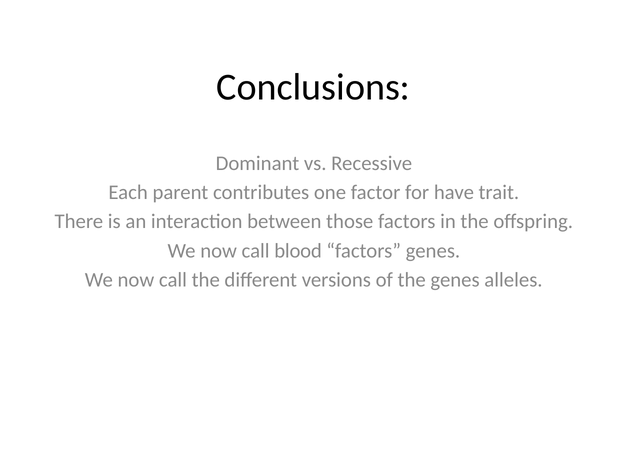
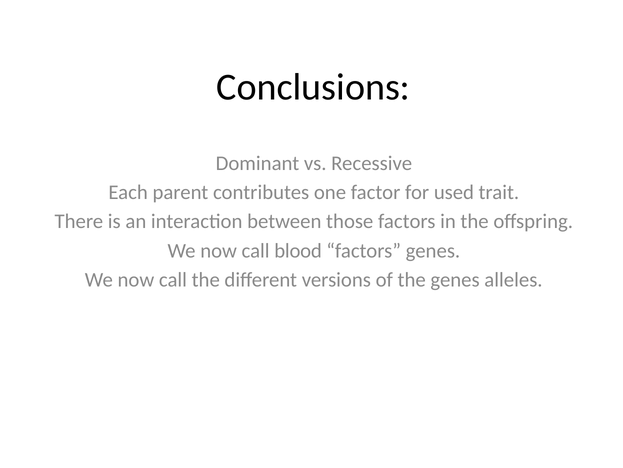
have: have -> used (454, 192)
